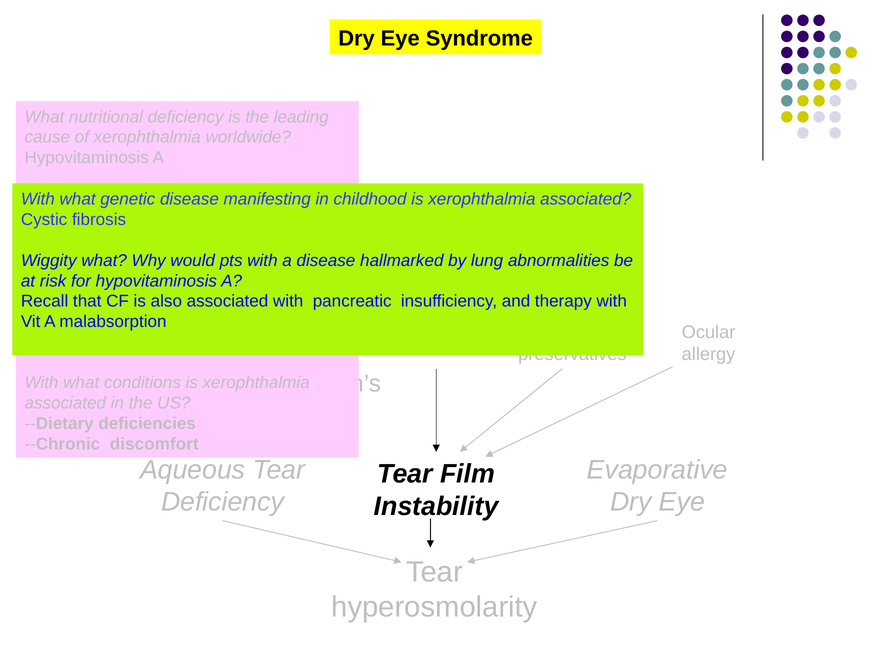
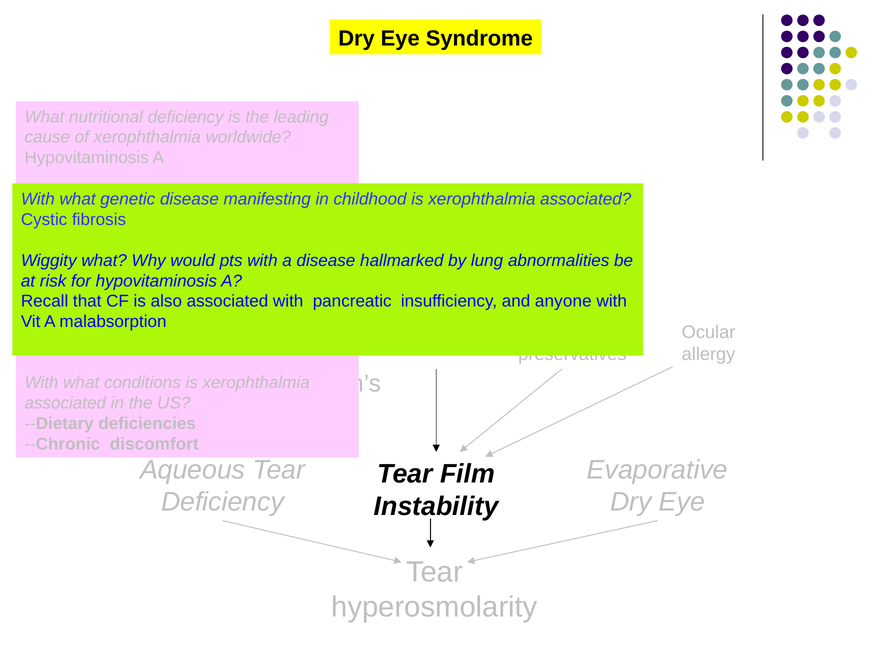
therapy: therapy -> anyone (563, 301)
